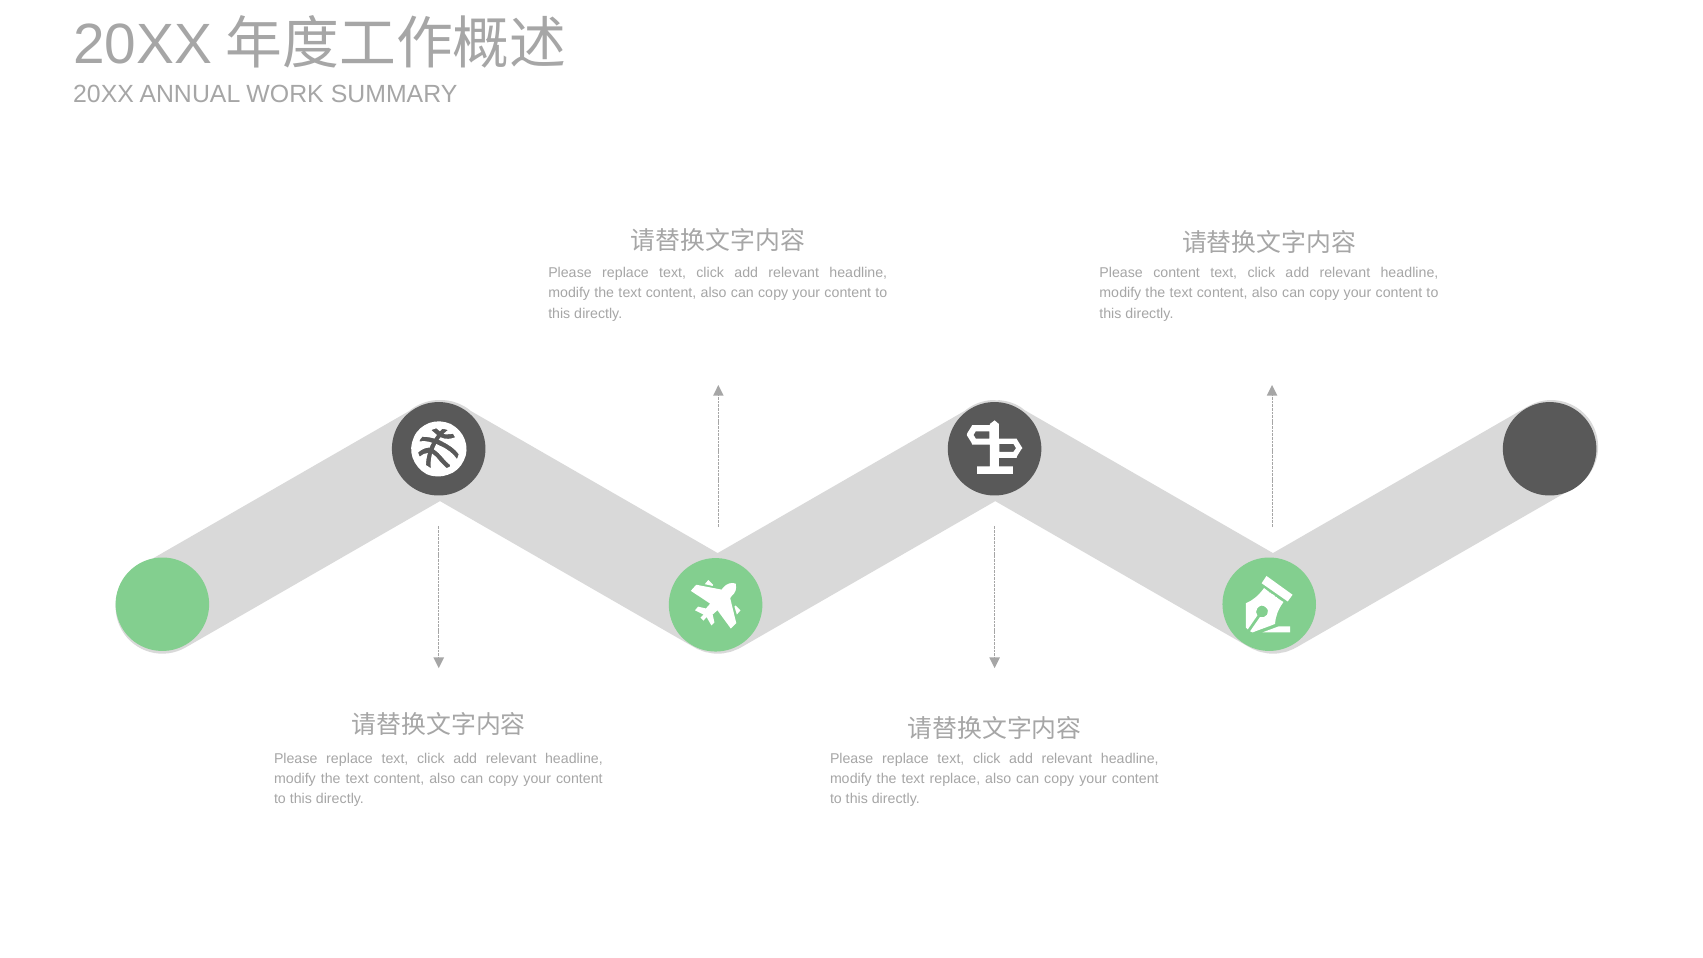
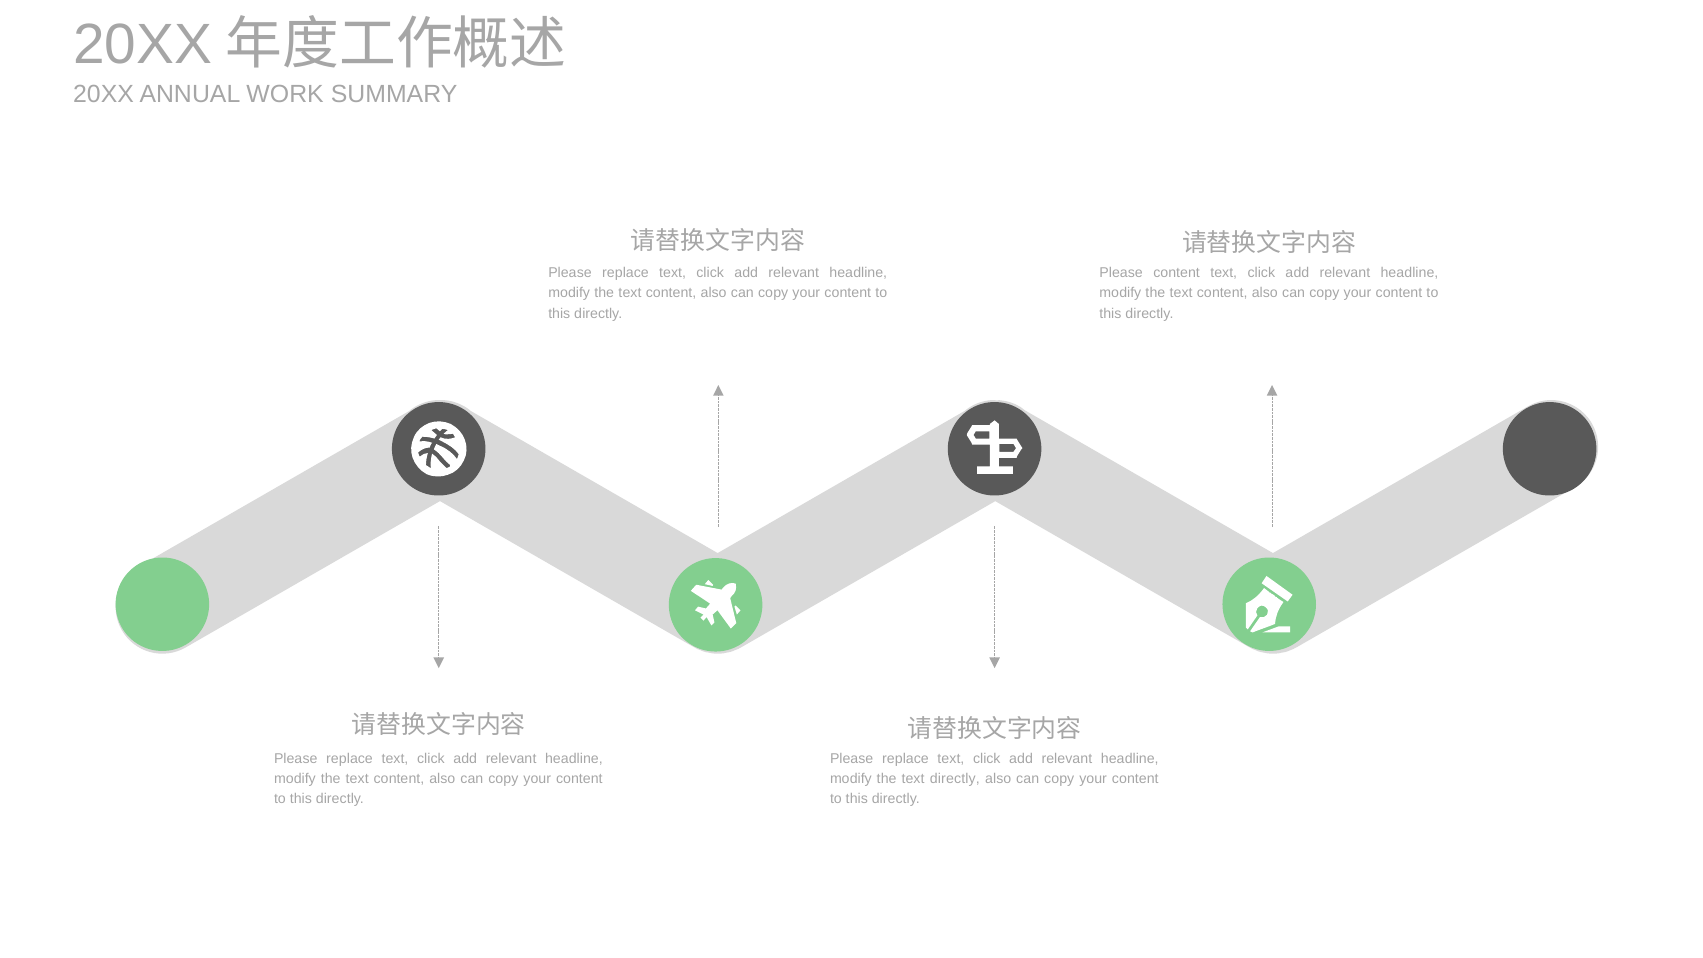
text replace: replace -> directly (955, 779)
